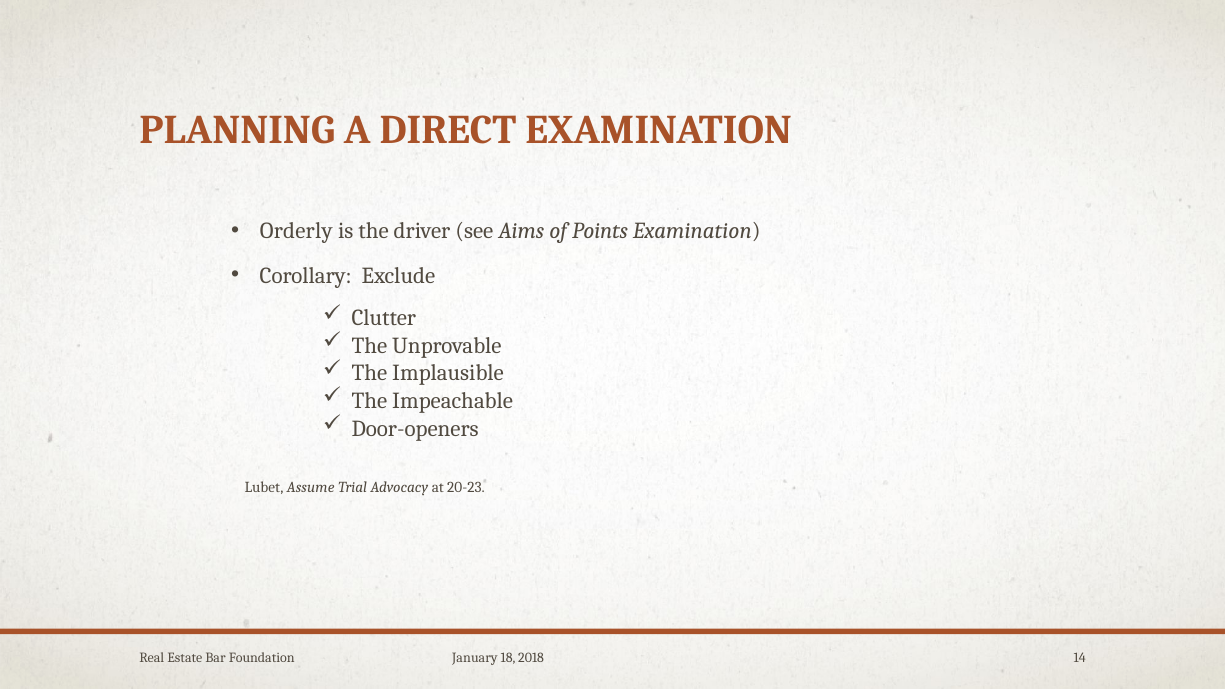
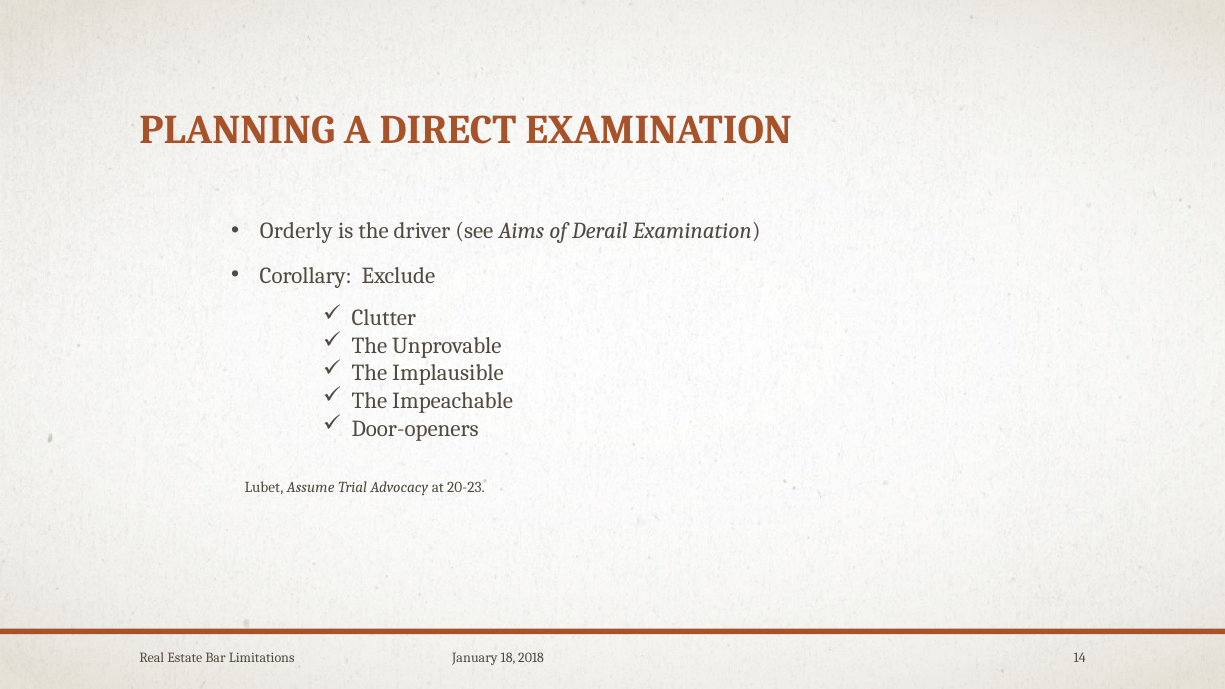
Points: Points -> Derail (600, 231)
Foundation: Foundation -> Limitations (262, 658)
